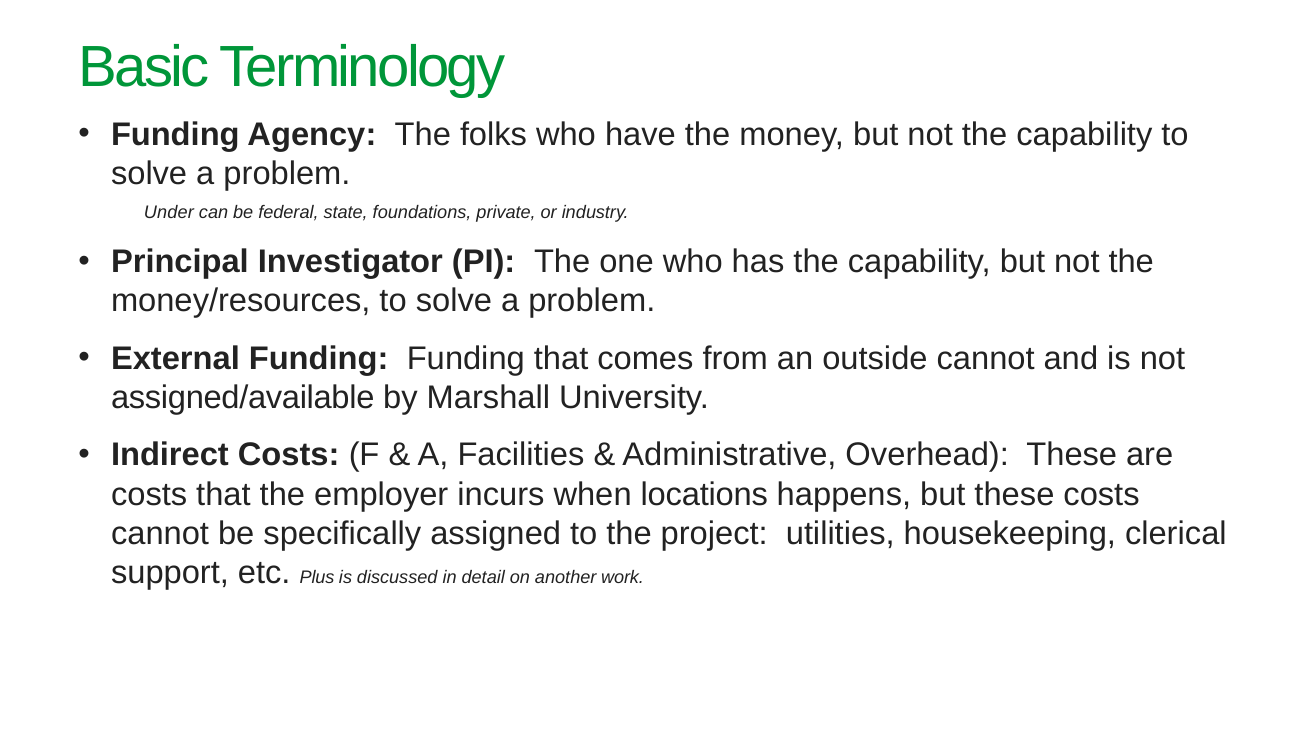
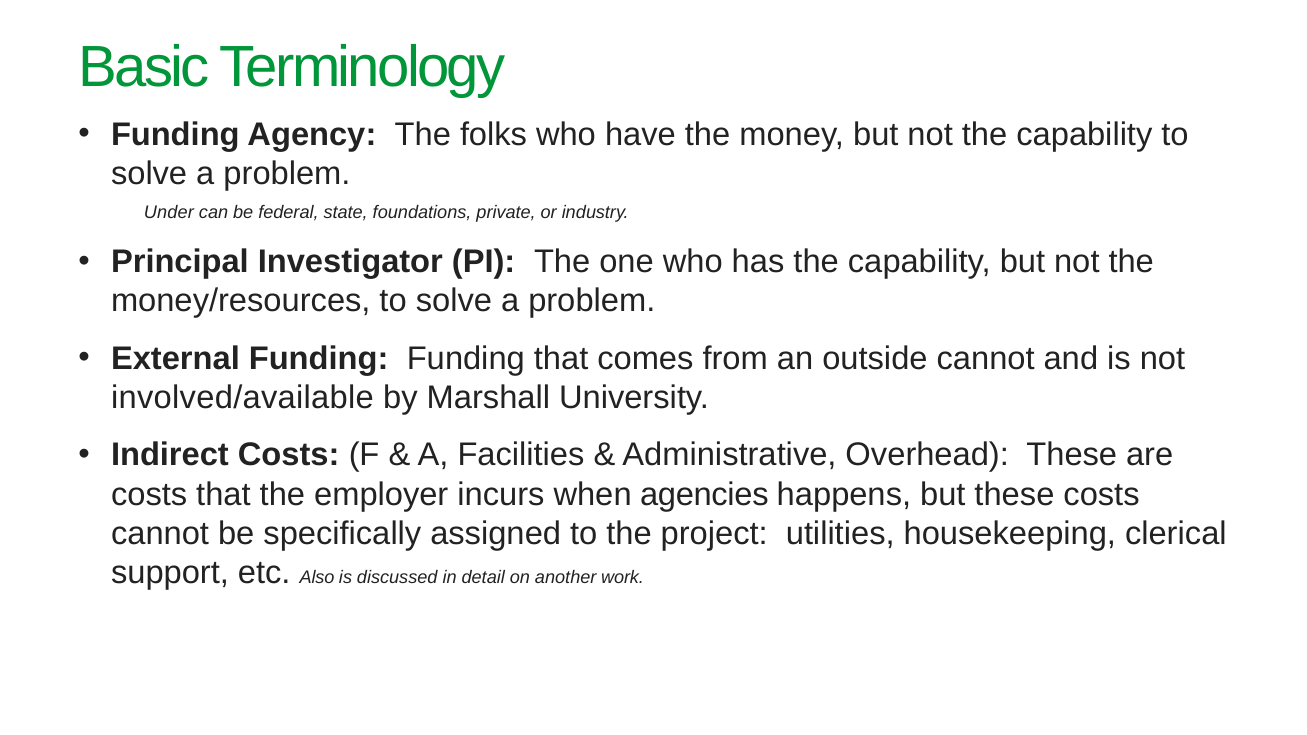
assigned/available: assigned/available -> involved/available (242, 398)
locations: locations -> agencies (704, 494)
Plus: Plus -> Also (317, 578)
